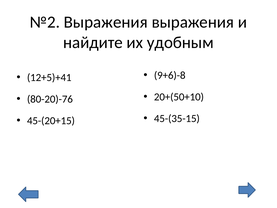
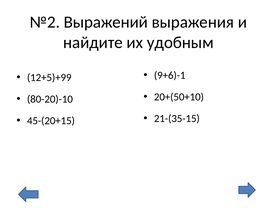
№2 Выражения: Выражения -> Выражений (106, 22)
9+6)-8: 9+6)-8 -> 9+6)-1 (170, 75)
12+5)+41: 12+5)+41 -> 12+5)+99 (49, 78)
80-20)-76: 80-20)-76 -> 80-20)-10 (50, 99)
45-(35-15: 45-(35-15 -> 21-(35-15 (177, 118)
